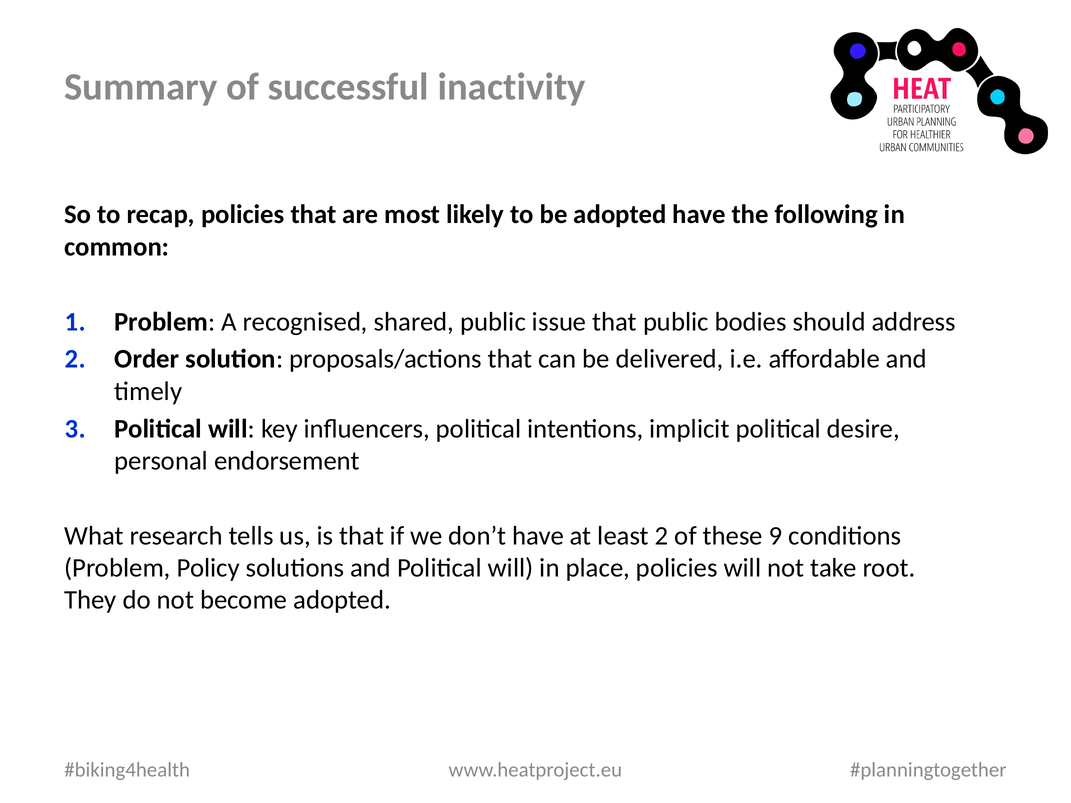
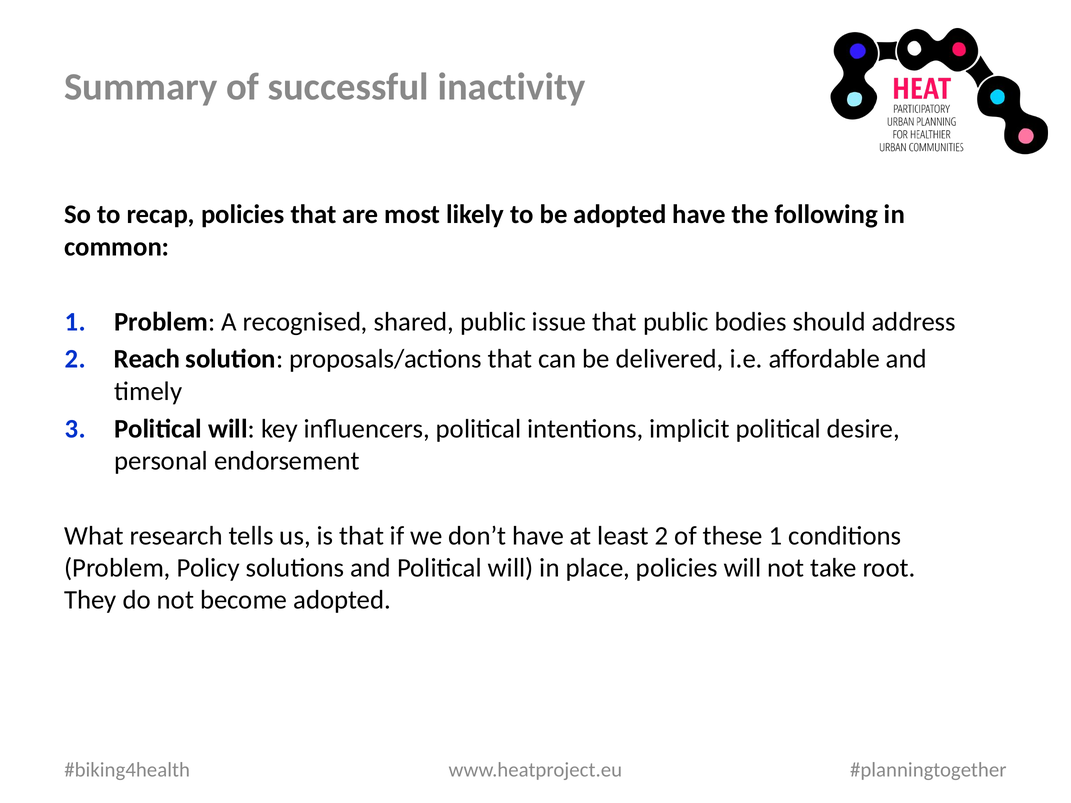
Order: Order -> Reach (147, 359)
these 9: 9 -> 1 (776, 536)
